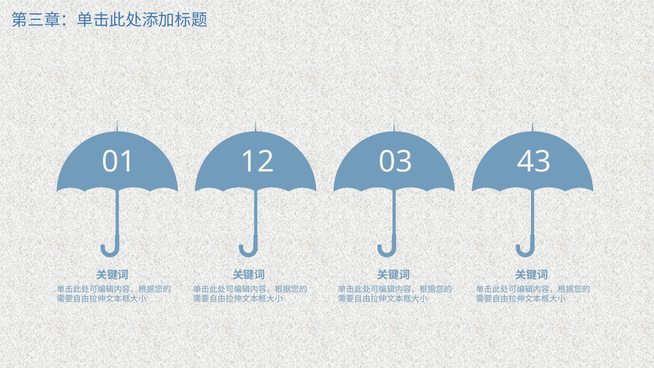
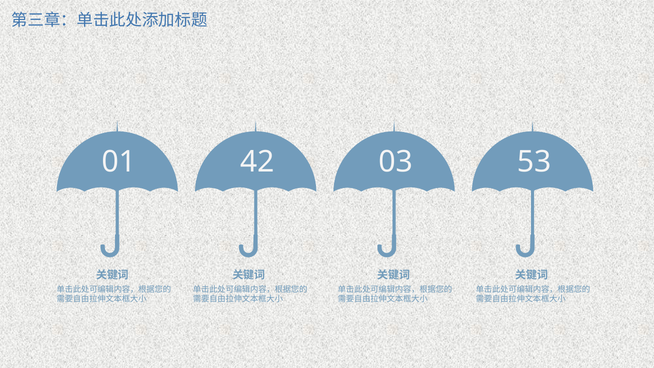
12: 12 -> 42 (257, 162)
43: 43 -> 53 (534, 162)
